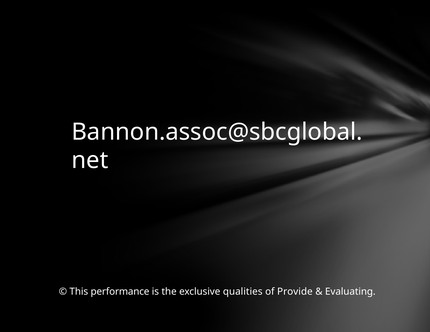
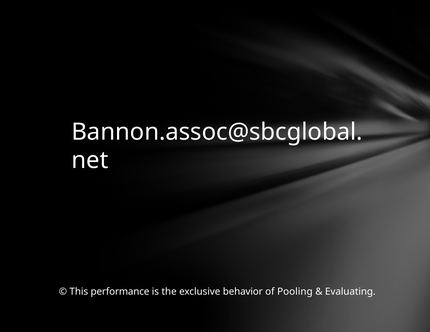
qualities: qualities -> behavior (243, 292)
Provide: Provide -> Pooling (295, 292)
